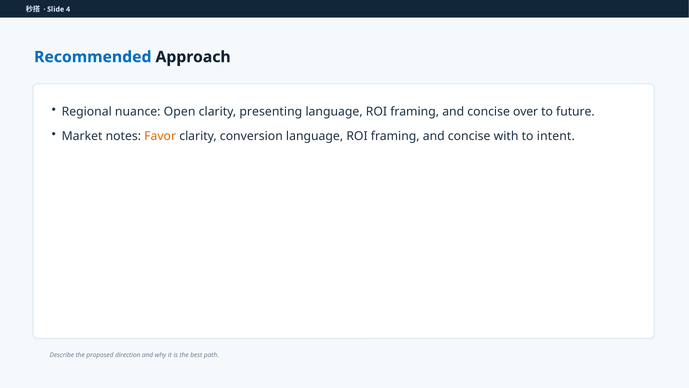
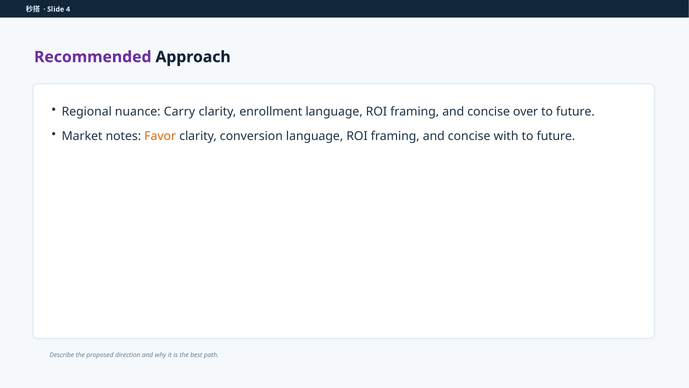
Recommended colour: blue -> purple (93, 57)
Open: Open -> Carry (180, 112)
presenting: presenting -> enrollment (271, 112)
intent: intent -> future (556, 136)
